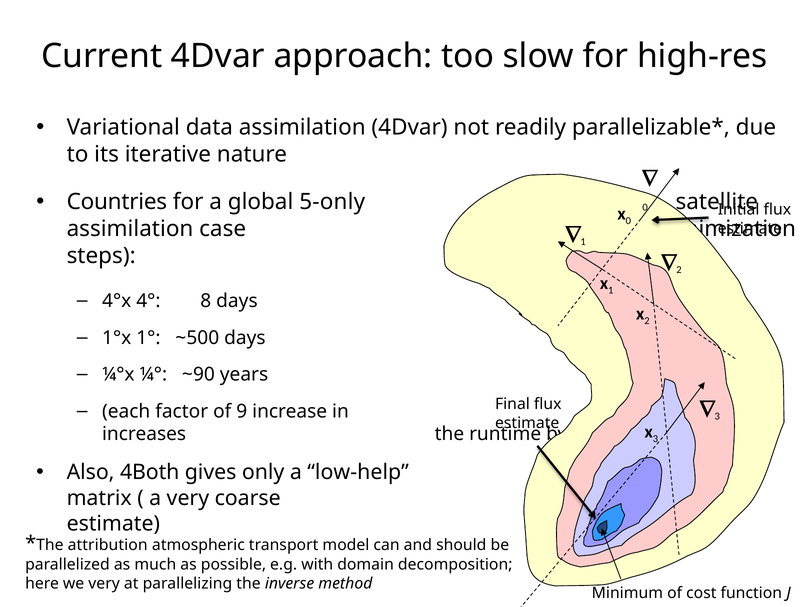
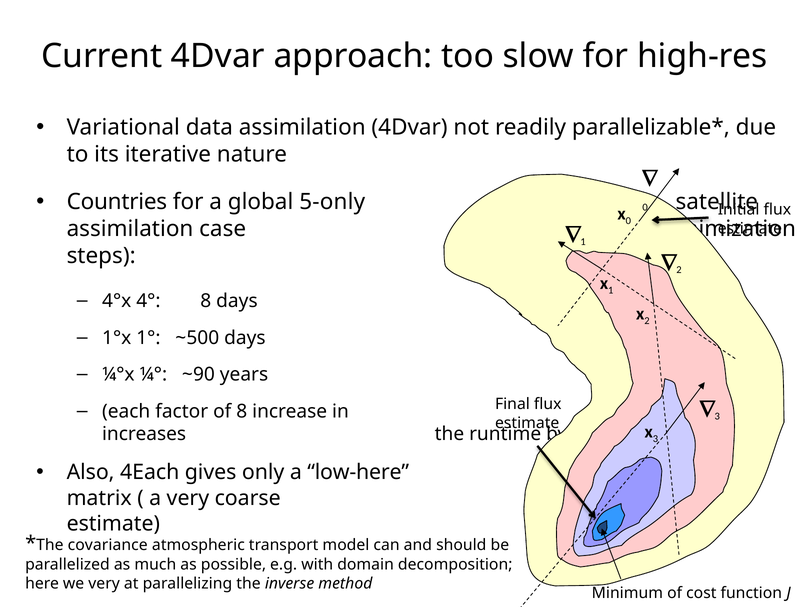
of 9: 9 -> 8 (242, 411)
4Both: 4Both -> 4Each (150, 472)
low-help: low-help -> low-here (358, 472)
The attribution: attribution -> covariance (108, 545)
